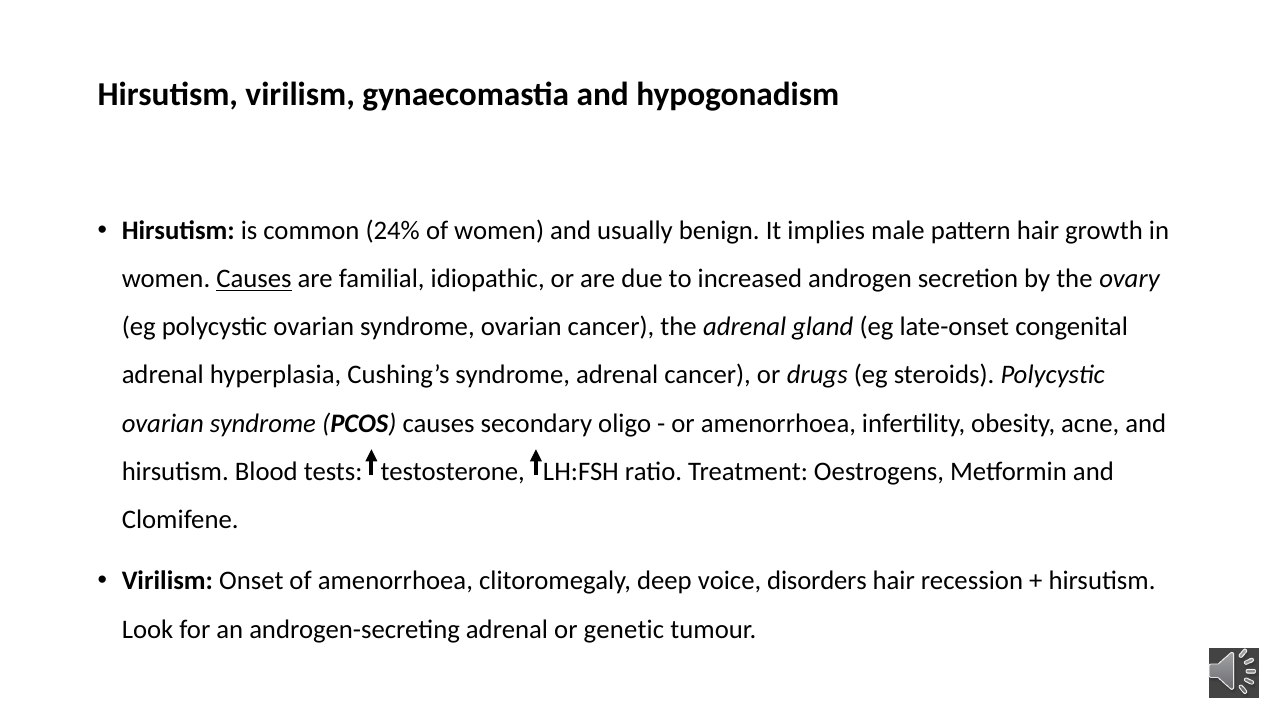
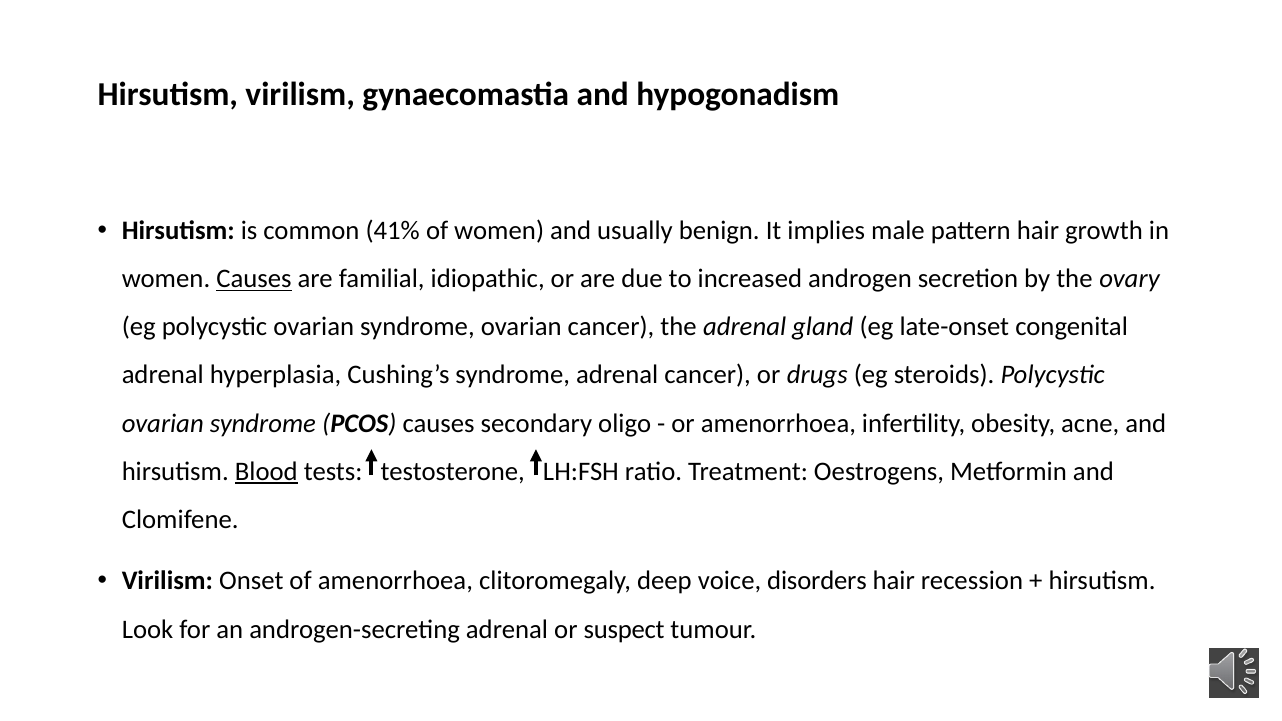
24%: 24% -> 41% (393, 231)
Blood underline: none -> present (266, 472)
genetic: genetic -> suspect (624, 629)
